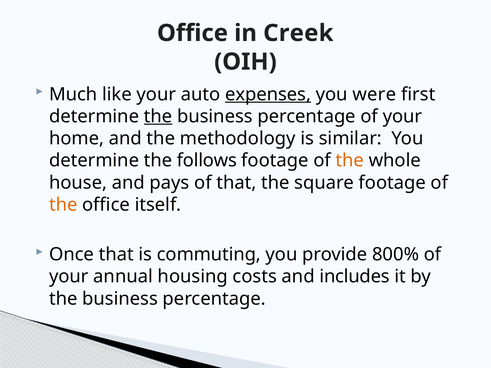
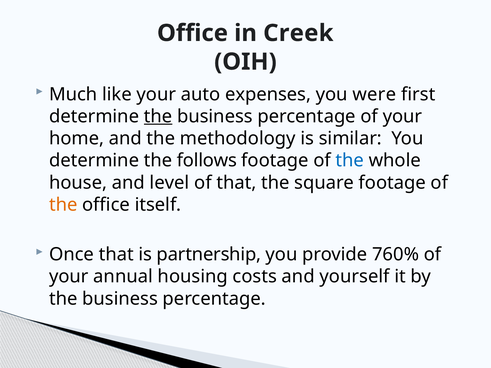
expenses underline: present -> none (268, 94)
the colour: orange -> blue (350, 161)
pays: pays -> level (170, 183)
commuting: commuting -> partnership (209, 255)
800%: 800% -> 760% (396, 255)
includes: includes -> yourself (355, 277)
